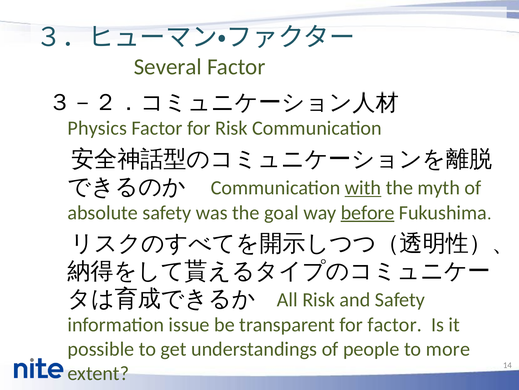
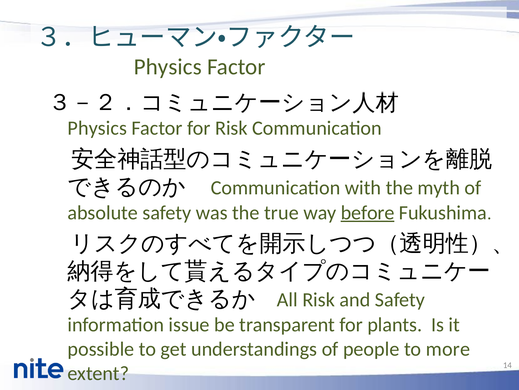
Several: Several -> Physics (168, 67)
with underline: present -> none (363, 187)
goal: goal -> true (281, 212)
for factor: factor -> plants (395, 324)
